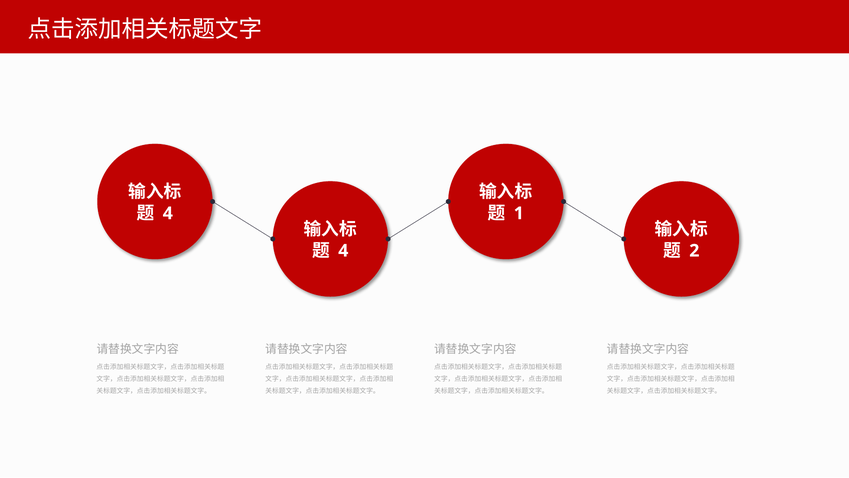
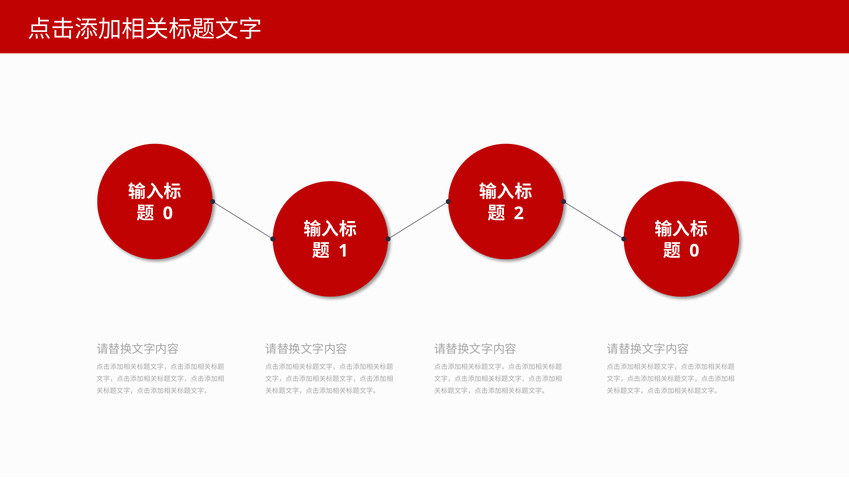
4: 4 -> 0 (168, 213)
1: 1 -> 2 (519, 213)
4: 4 -> 1 (343, 251)
2: 2 -> 0 (694, 251)
